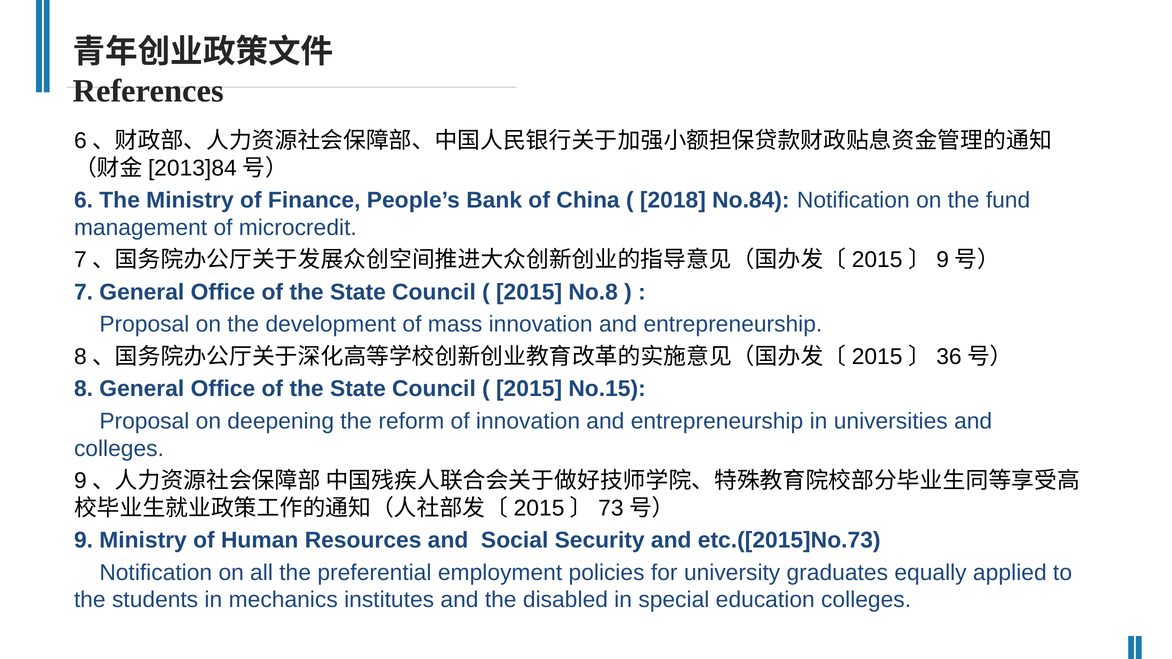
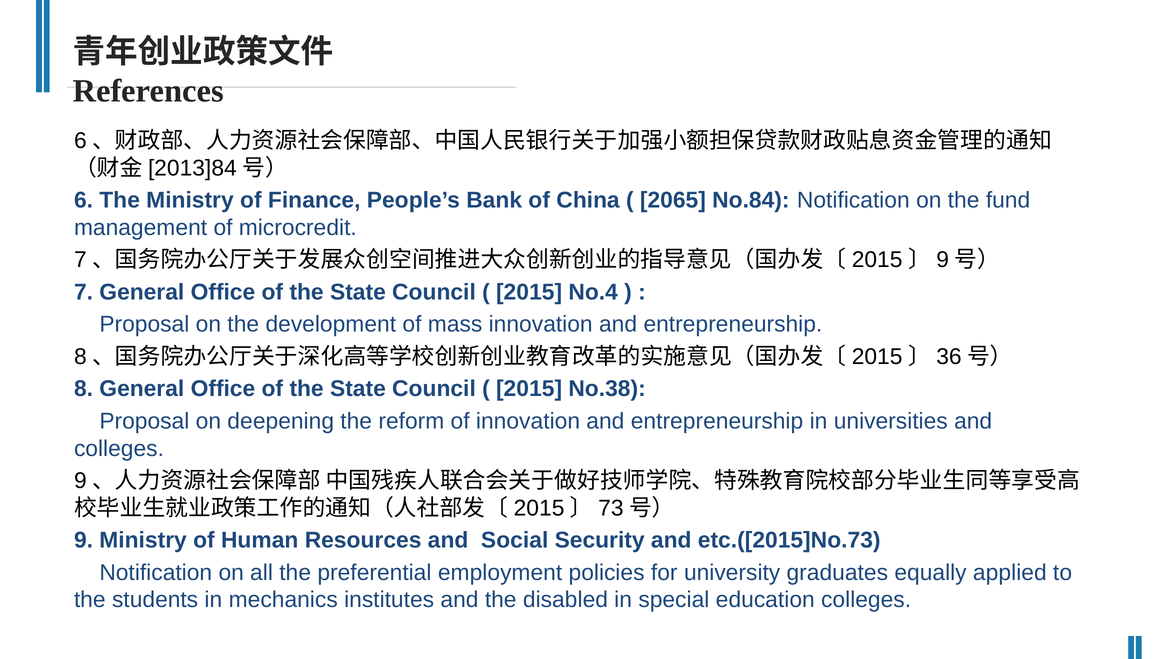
2018: 2018 -> 2065 (673, 200)
No.8: No.8 -> No.4 (593, 292)
No.15: No.15 -> No.38 (607, 389)
